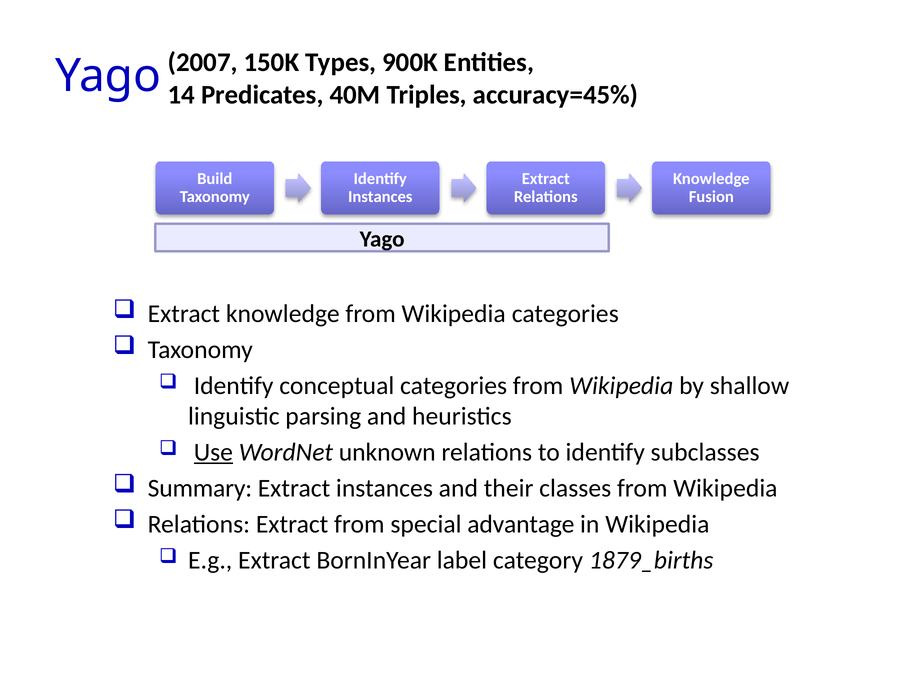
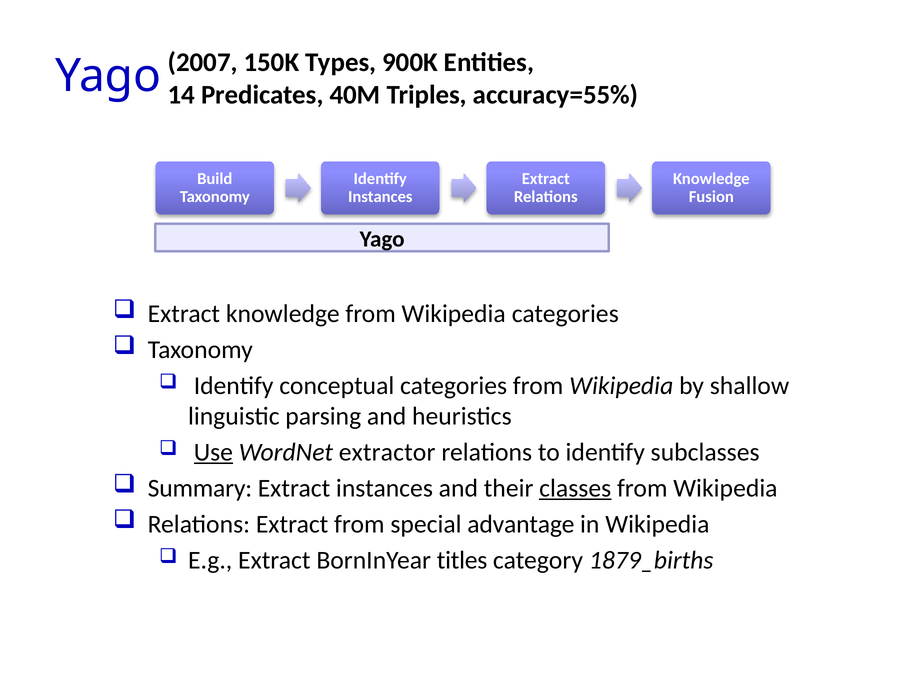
accuracy=45%: accuracy=45% -> accuracy=55% (556, 95)
unknown: unknown -> extractor (387, 453)
classes underline: none -> present (575, 488)
label: label -> titles (462, 560)
